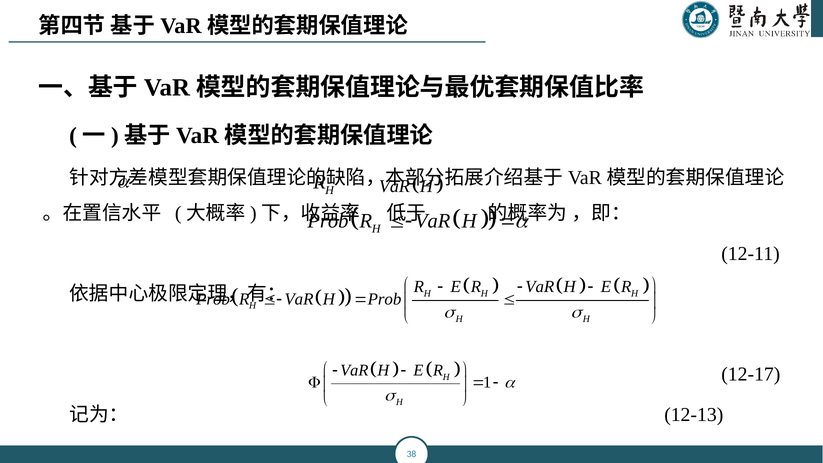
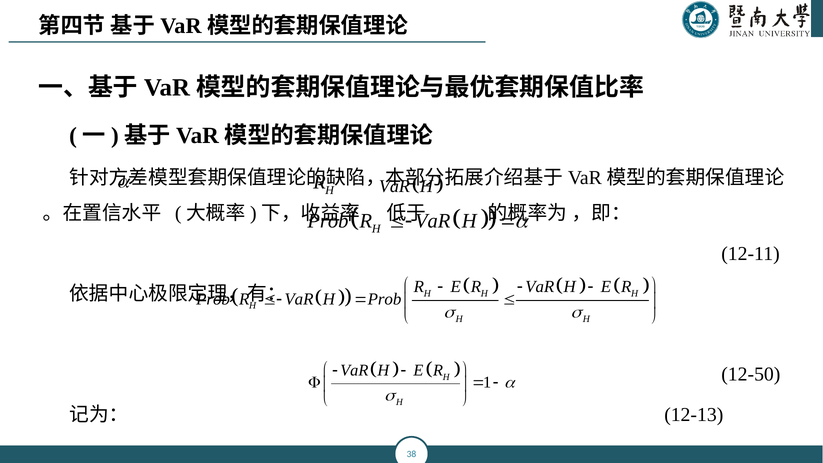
12-17: 12-17 -> 12-50 (751, 375)
